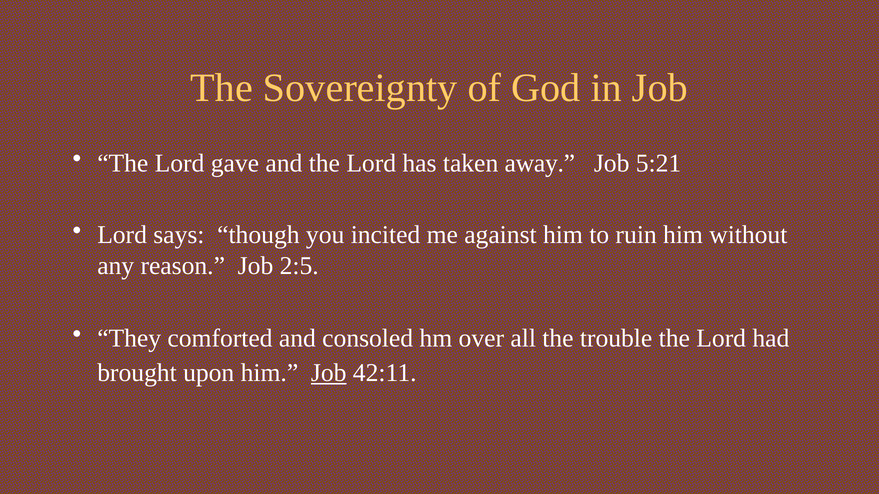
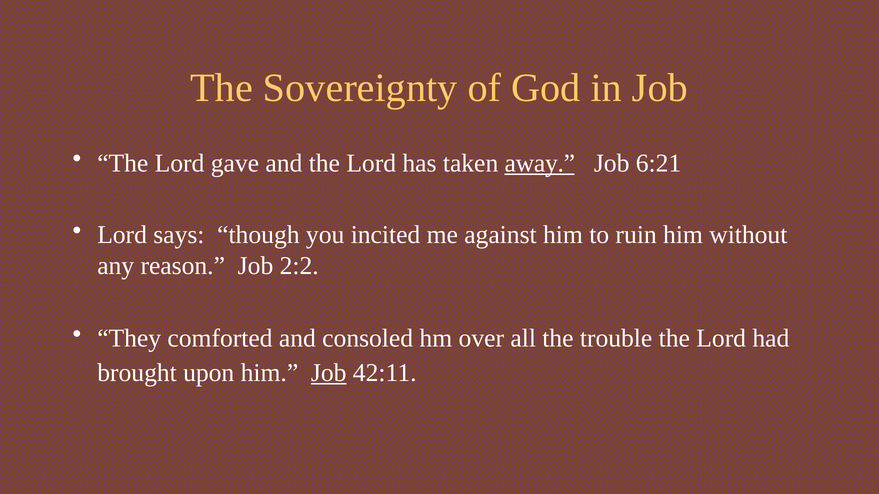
away underline: none -> present (540, 163)
5:21: 5:21 -> 6:21 (659, 163)
2:5: 2:5 -> 2:2 (299, 266)
